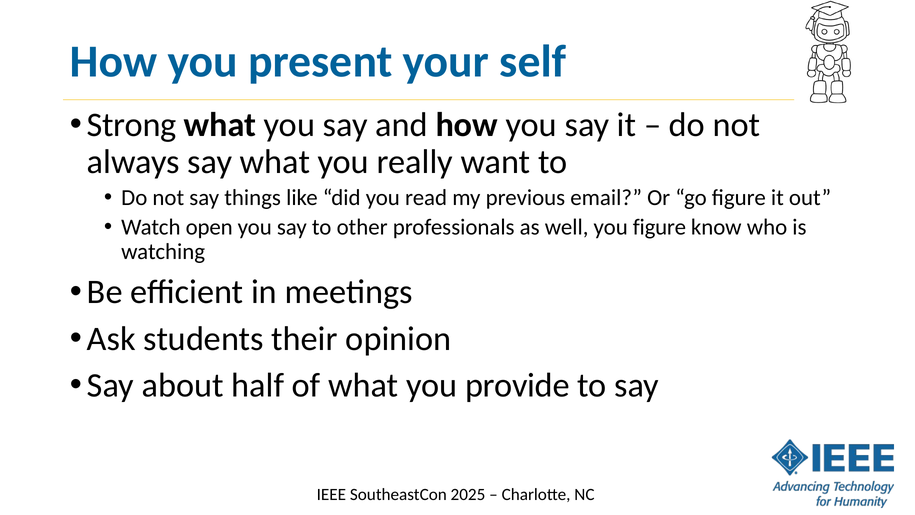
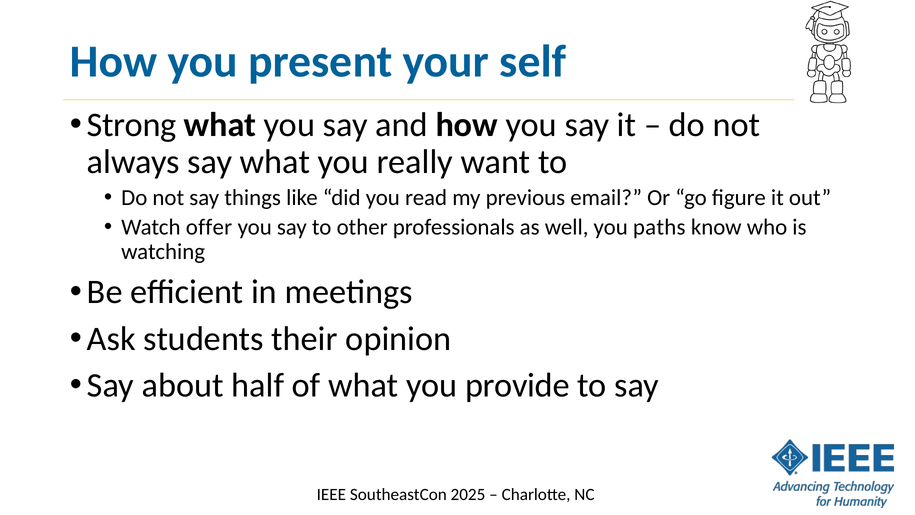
open: open -> offer (209, 227)
you figure: figure -> paths (659, 227)
